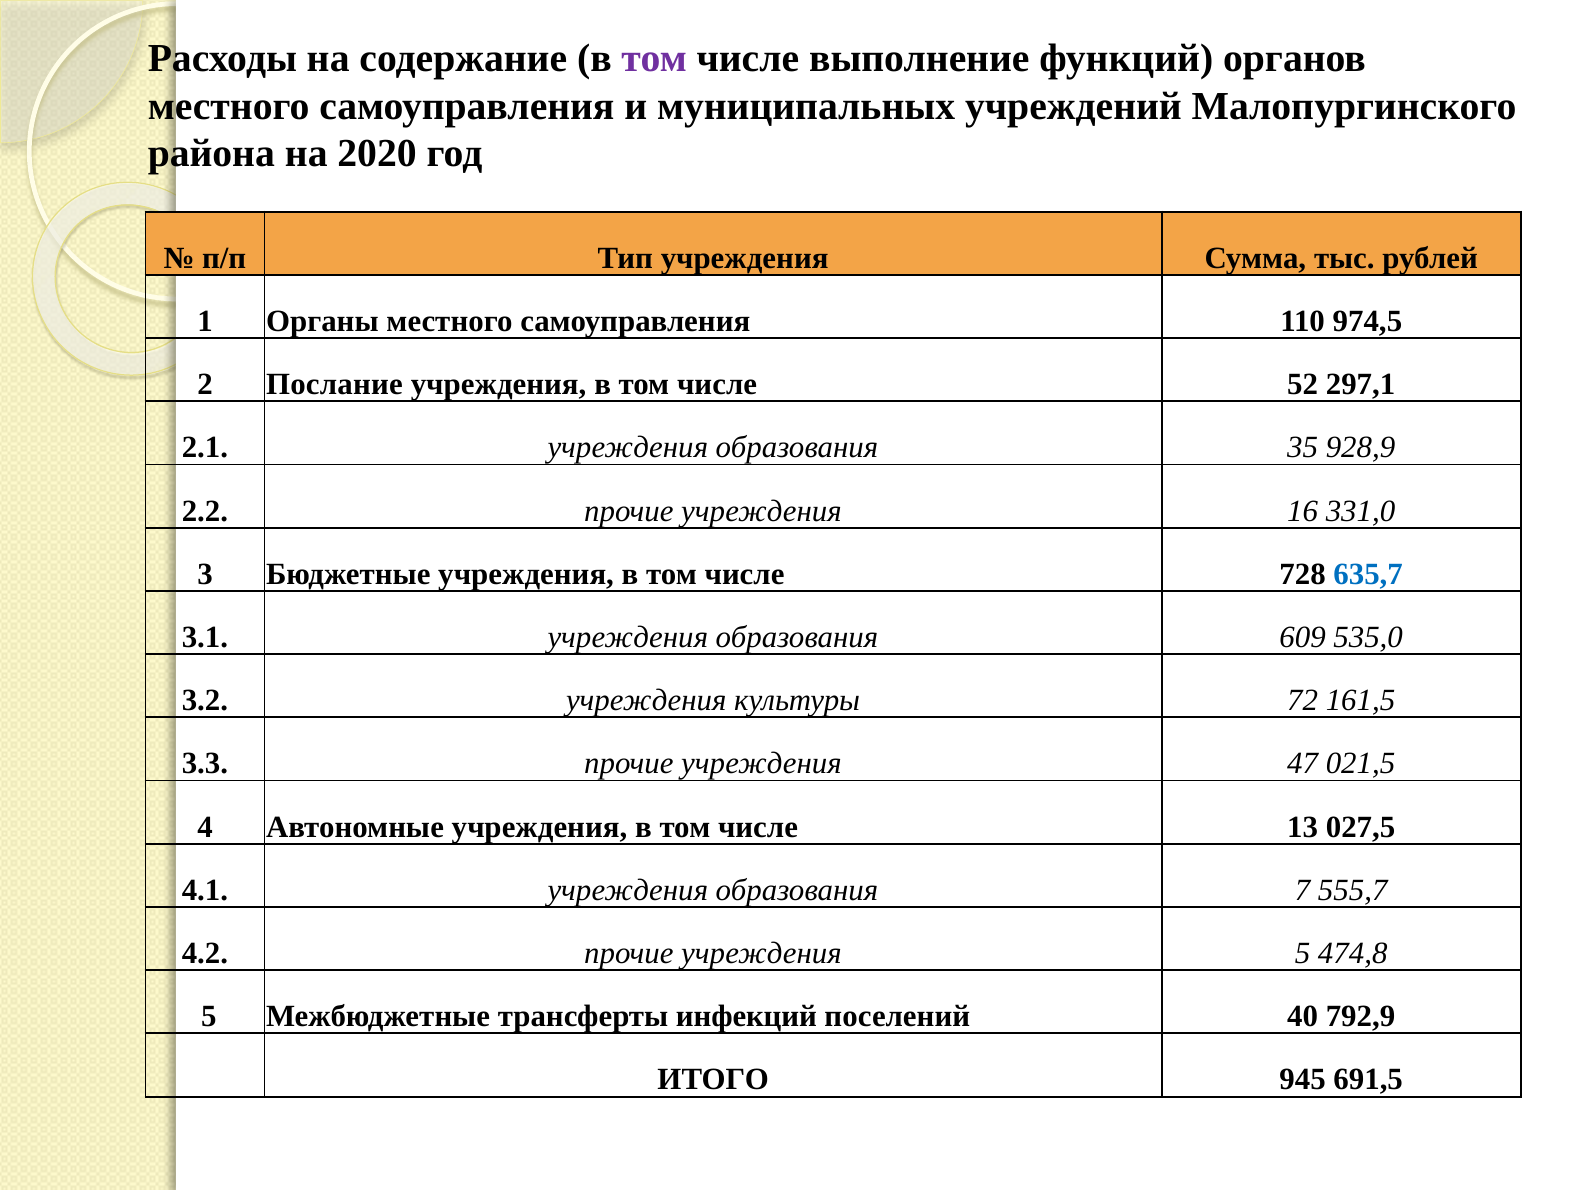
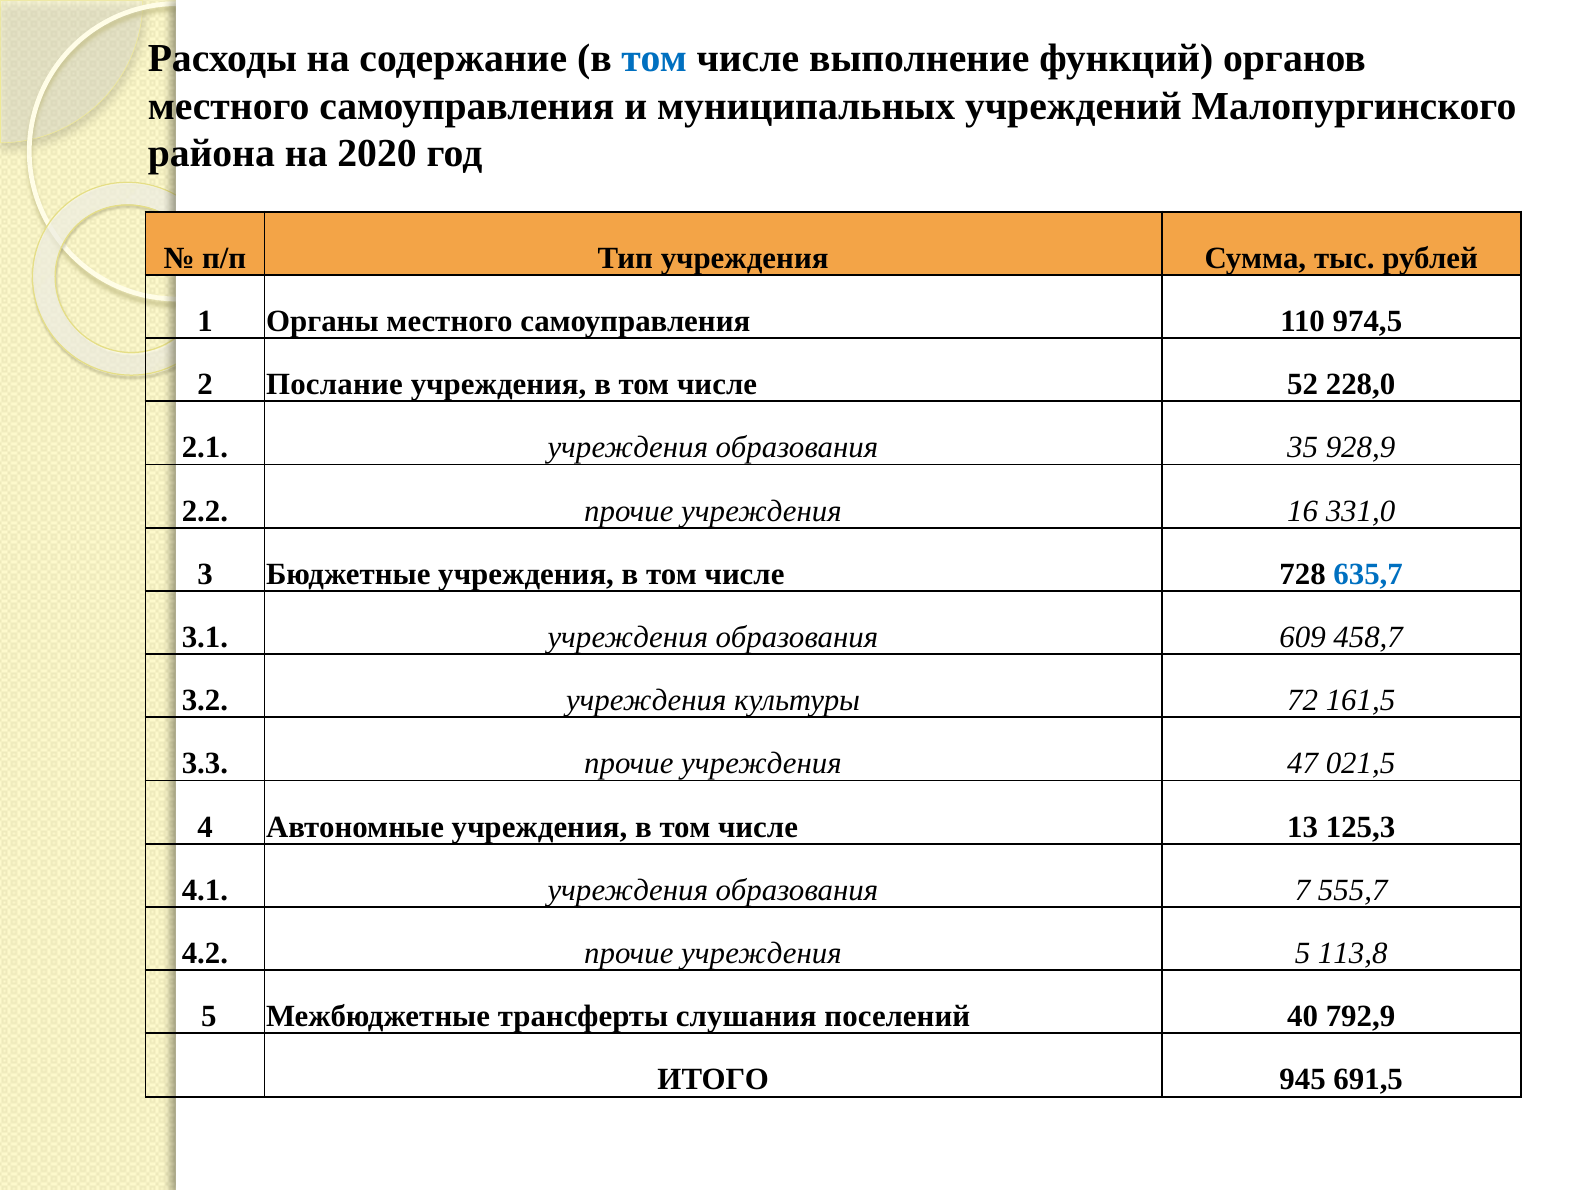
том colour: purple -> blue (654, 58)
297,1: 297,1 -> 228,0 (1361, 385)
535,0: 535,0 -> 458,7 (1368, 637)
027,5: 027,5 -> 125,3 (1361, 827)
474,8: 474,8 -> 113,8 (1353, 954)
инфекций: инфекций -> слушания (746, 1017)
